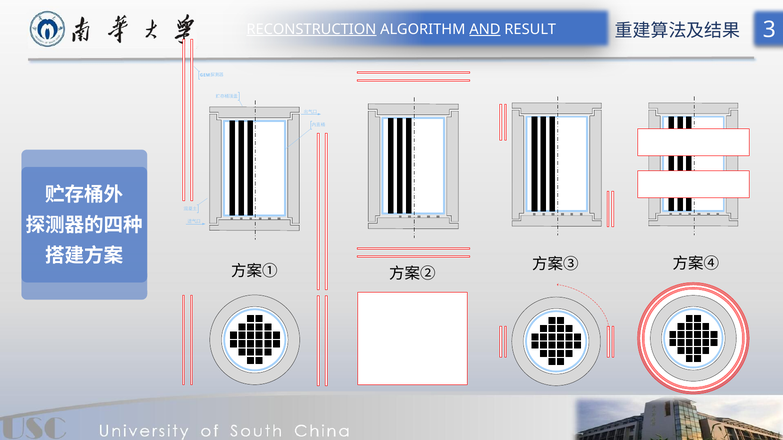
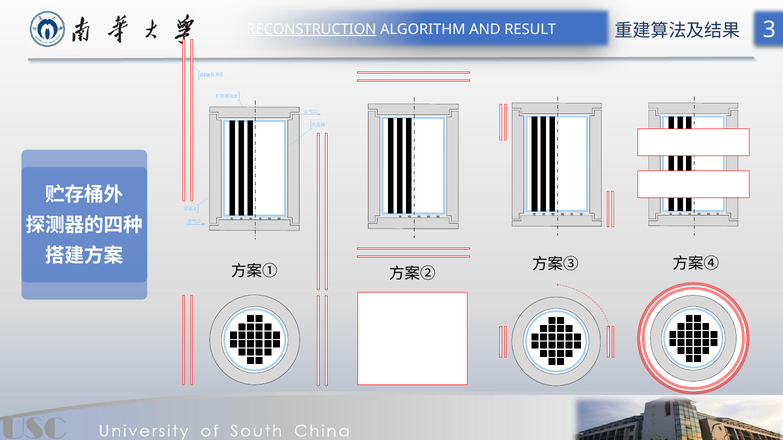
AND underline: present -> none (485, 29)
